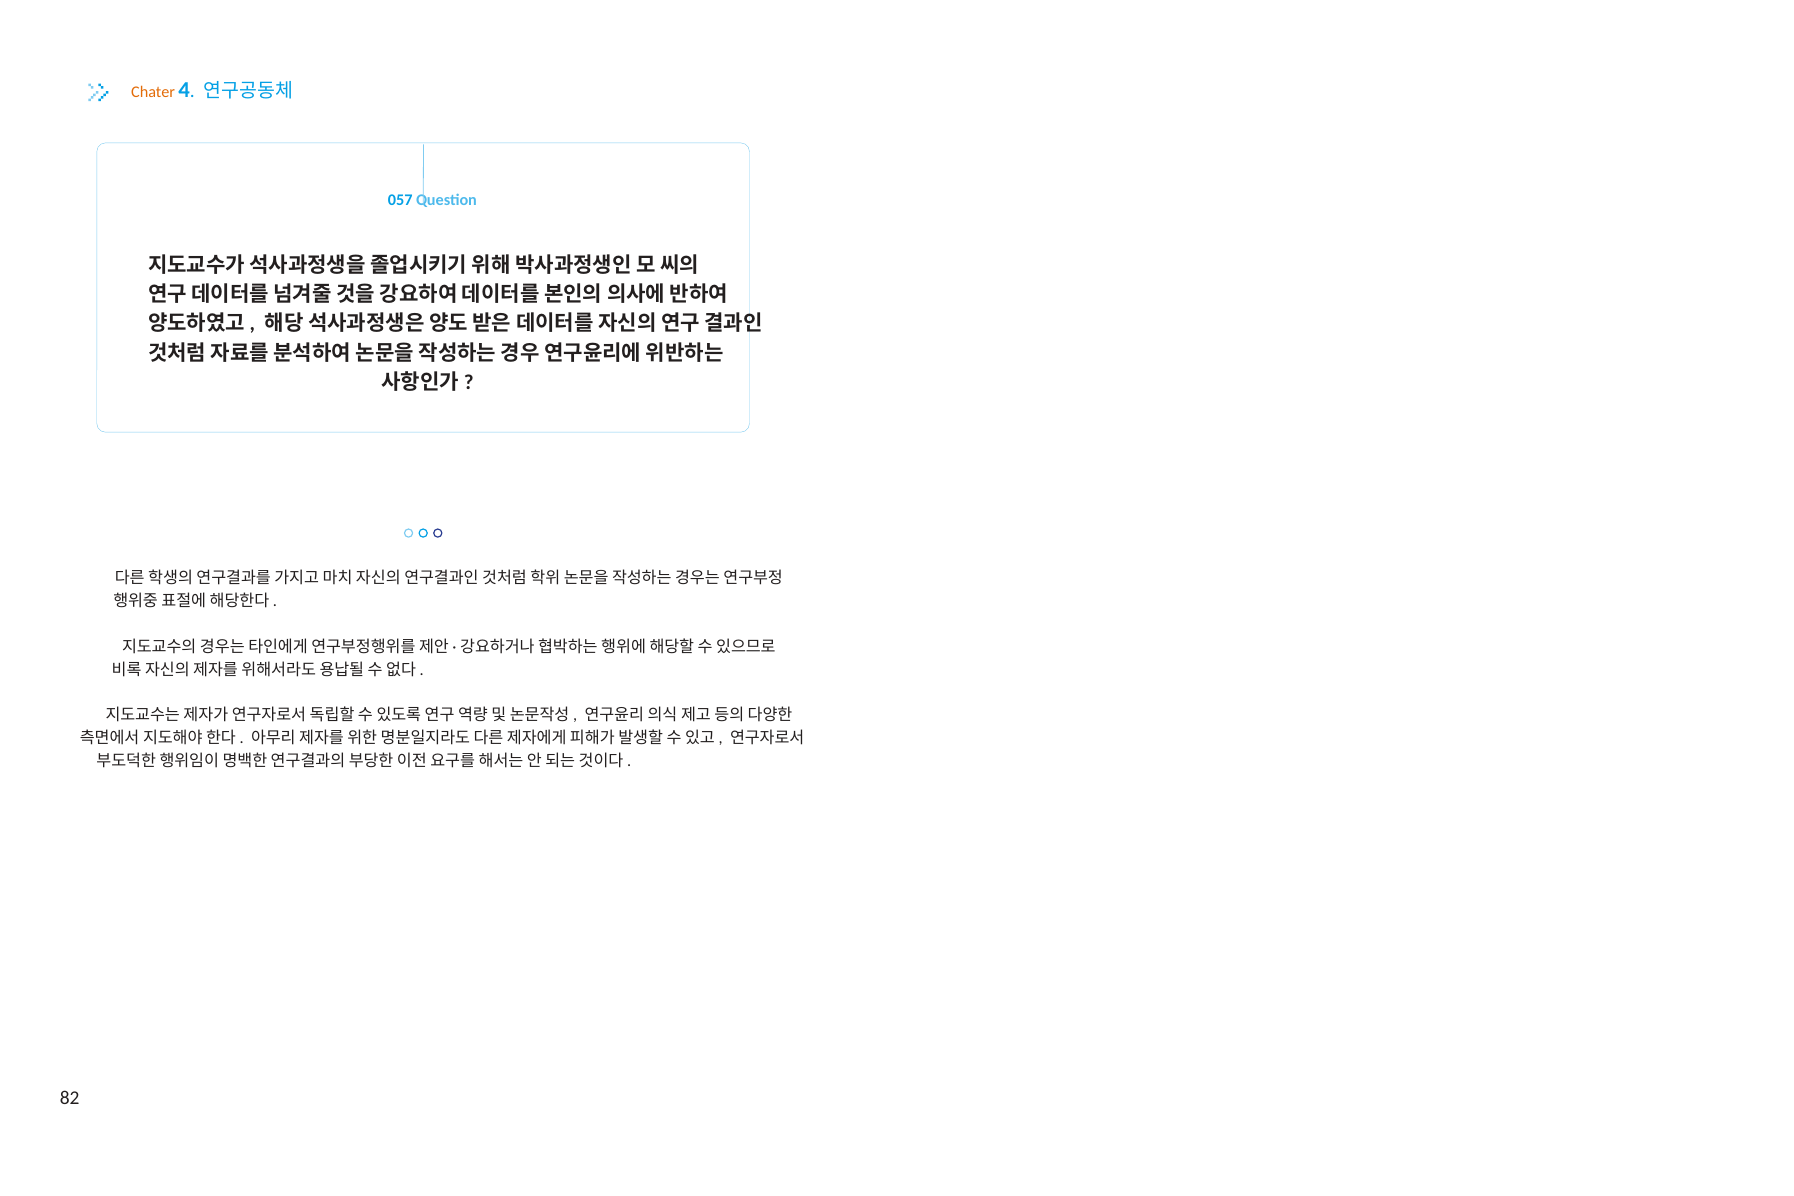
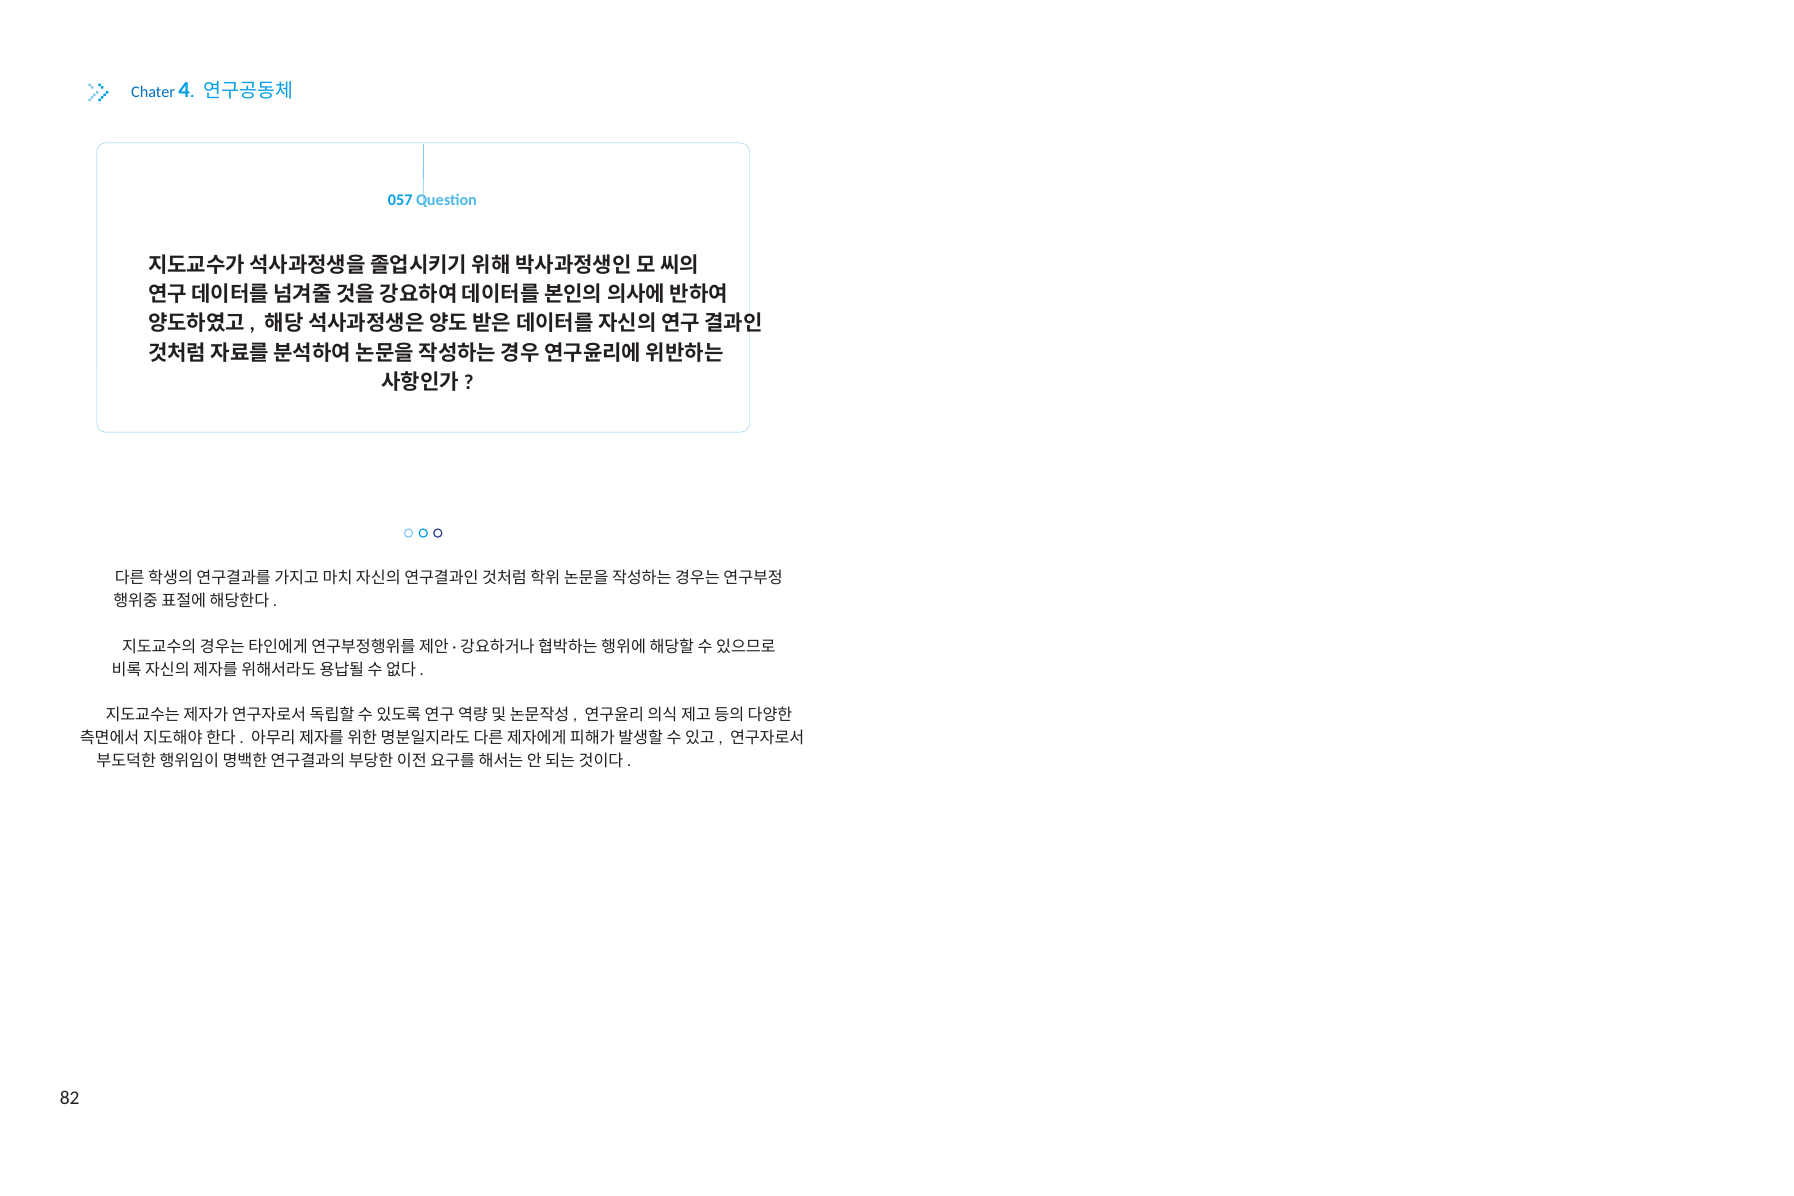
Chater colour: orange -> blue (153, 92)
